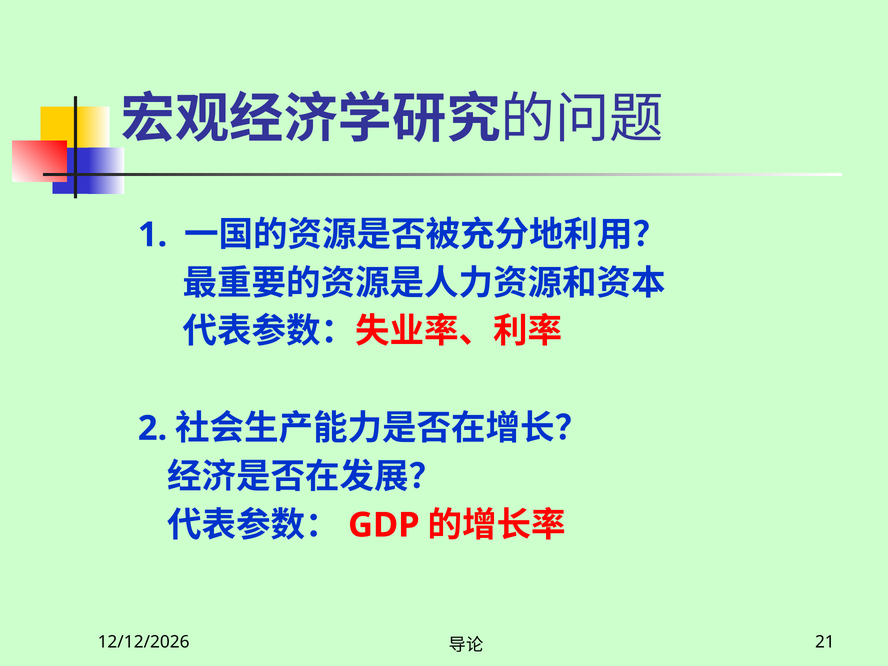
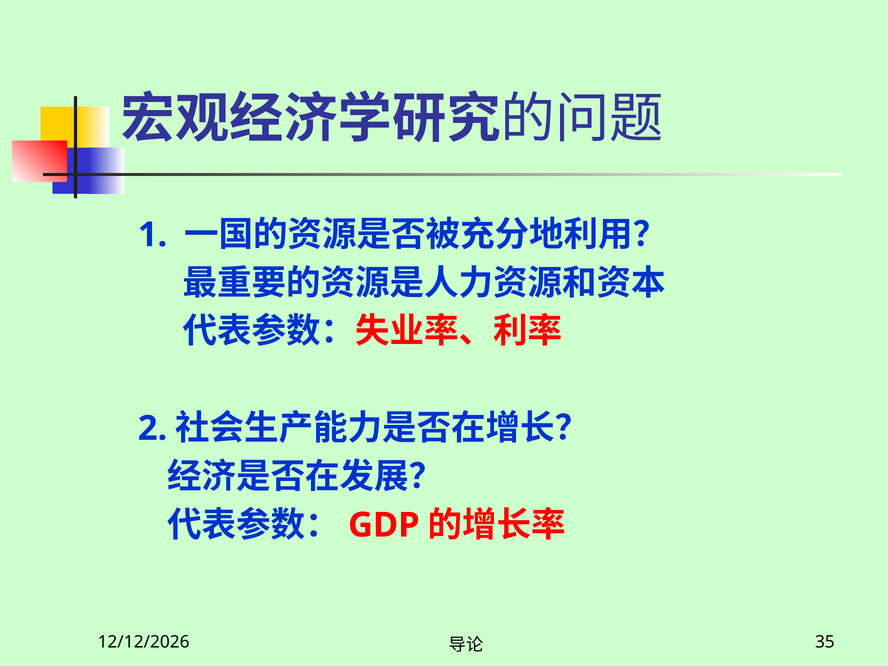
21: 21 -> 35 (825, 642)
